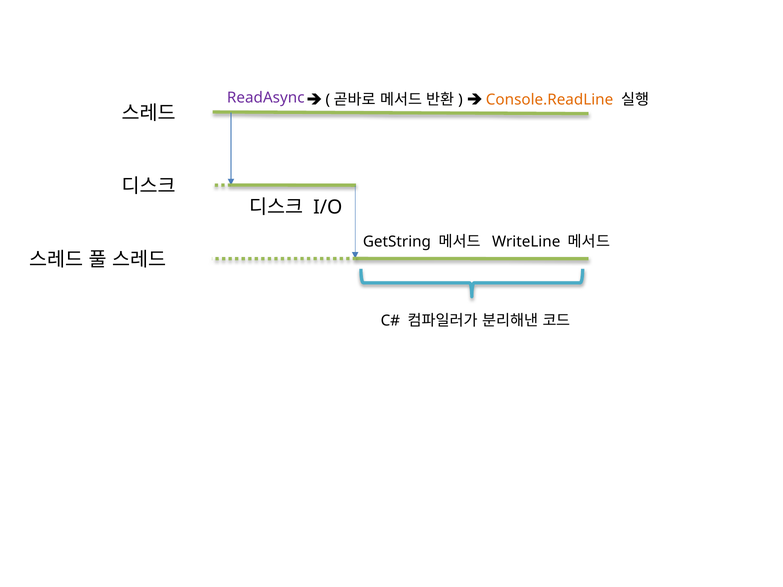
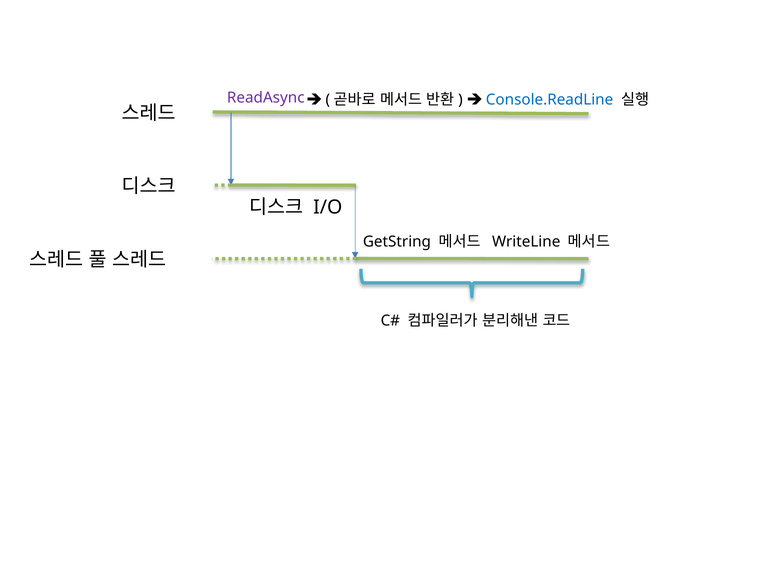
Console.ReadLine colour: orange -> blue (550, 100)
